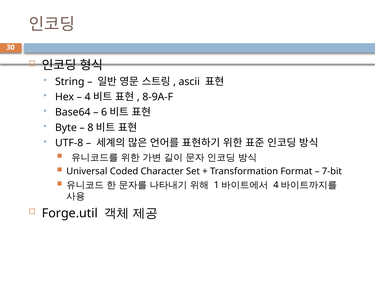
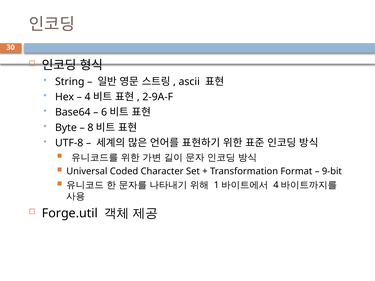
8-9A-F: 8-9A-F -> 2-9A-F (158, 97)
7-bit: 7-bit -> 9-bit (332, 171)
